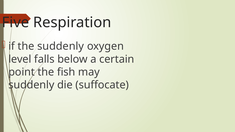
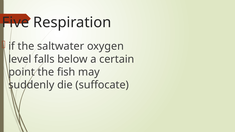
the suddenly: suddenly -> saltwater (61, 46)
